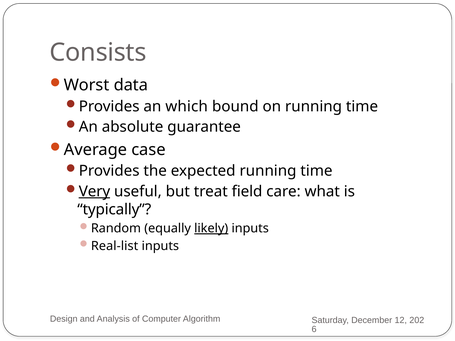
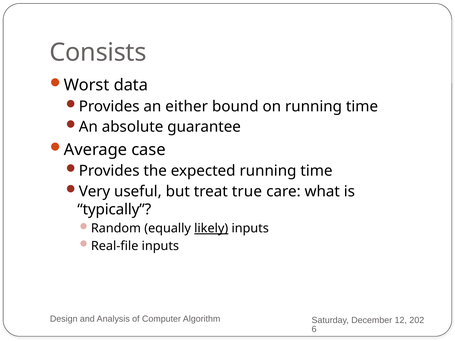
which: which -> either (187, 107)
Very underline: present -> none (94, 192)
field: field -> true (247, 192)
Real-list: Real-list -> Real-file (115, 246)
